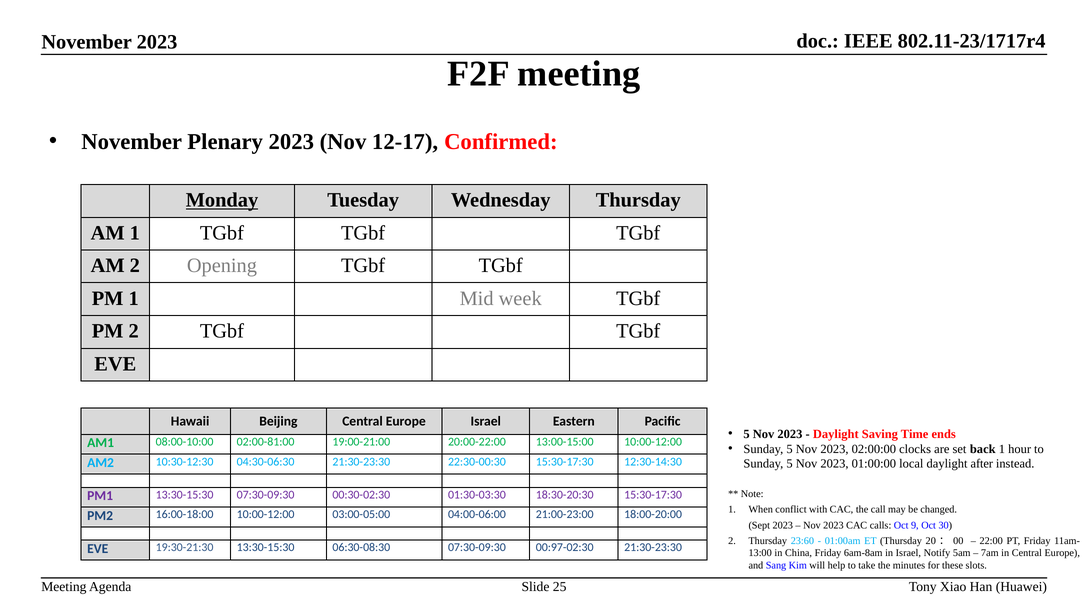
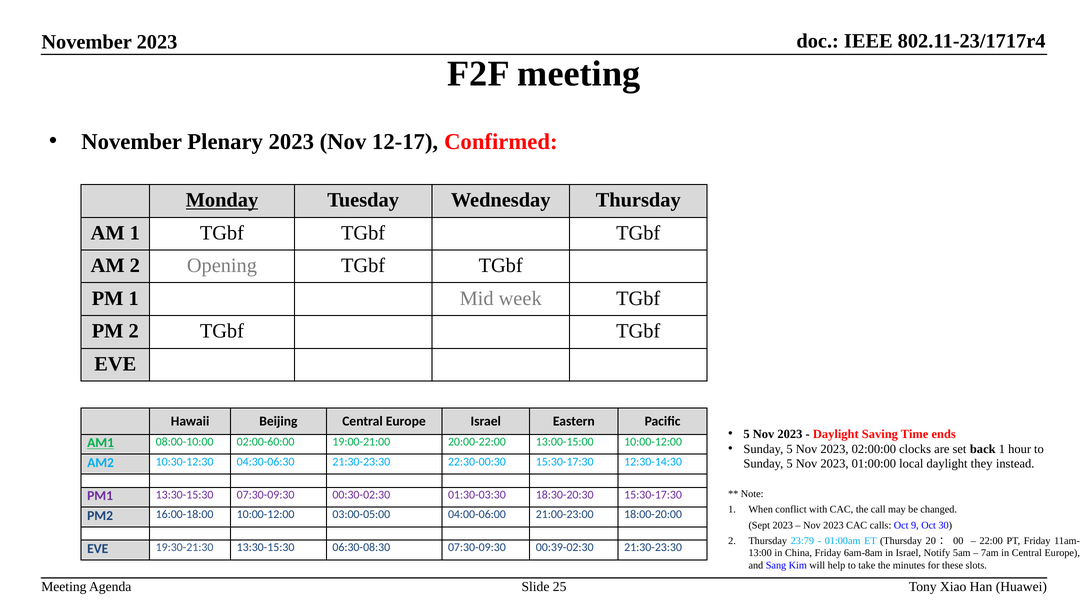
AM1 underline: none -> present (101, 443)
02:00-81:00: 02:00-81:00 -> 02:00-60:00 (266, 442)
after: after -> they (982, 464)
23:60: 23:60 -> 23:79 (802, 541)
00:97-02:30: 00:97-02:30 -> 00:39-02:30 (565, 548)
